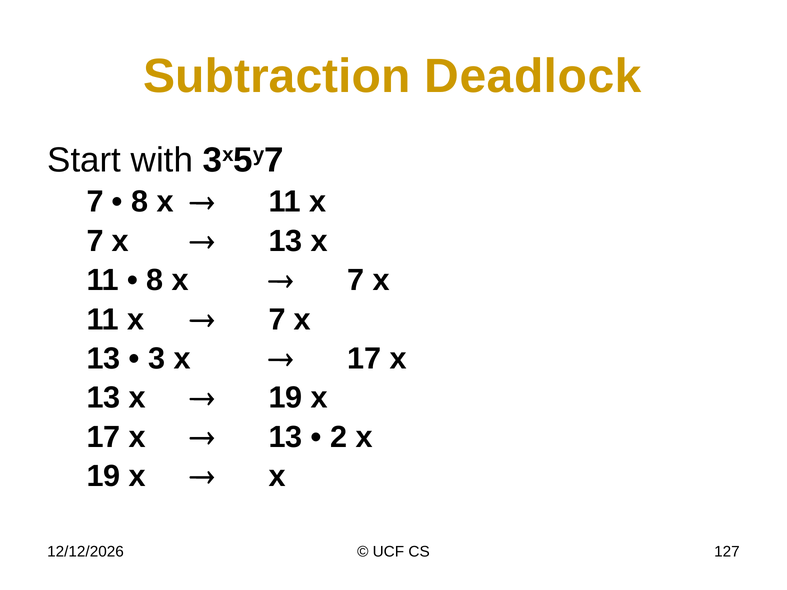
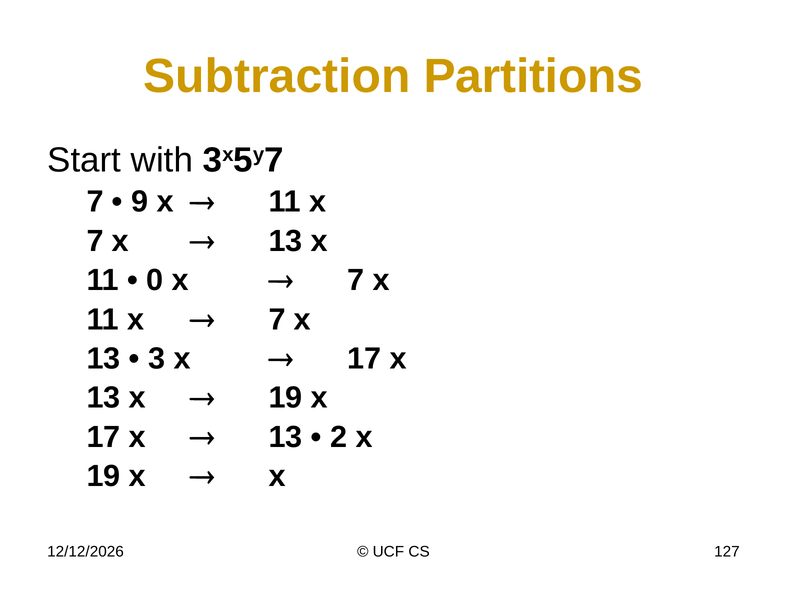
Deadlock: Deadlock -> Partitions (533, 76)
8: 8 -> 9 (140, 202)
8: 8 -> 0 (155, 280)
